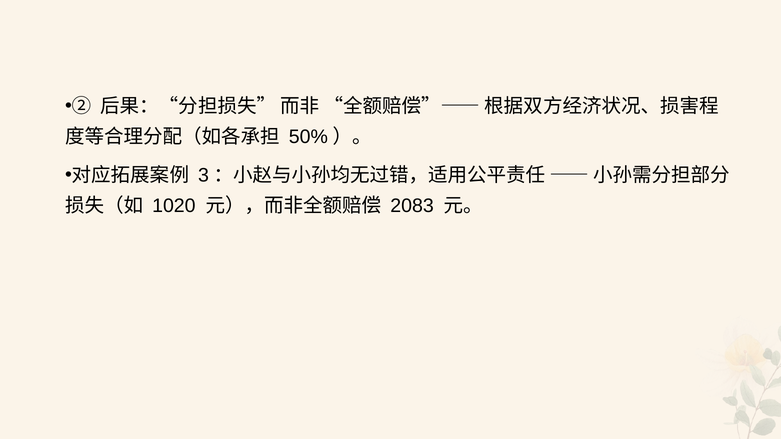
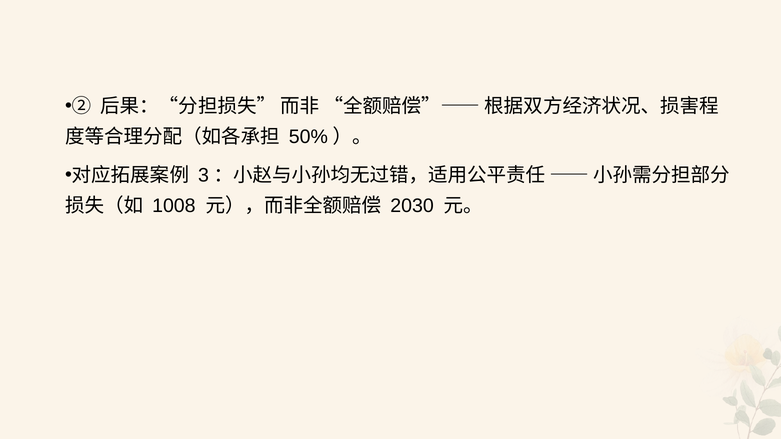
1020: 1020 -> 1008 (174, 206)
2083: 2083 -> 2030 (412, 206)
